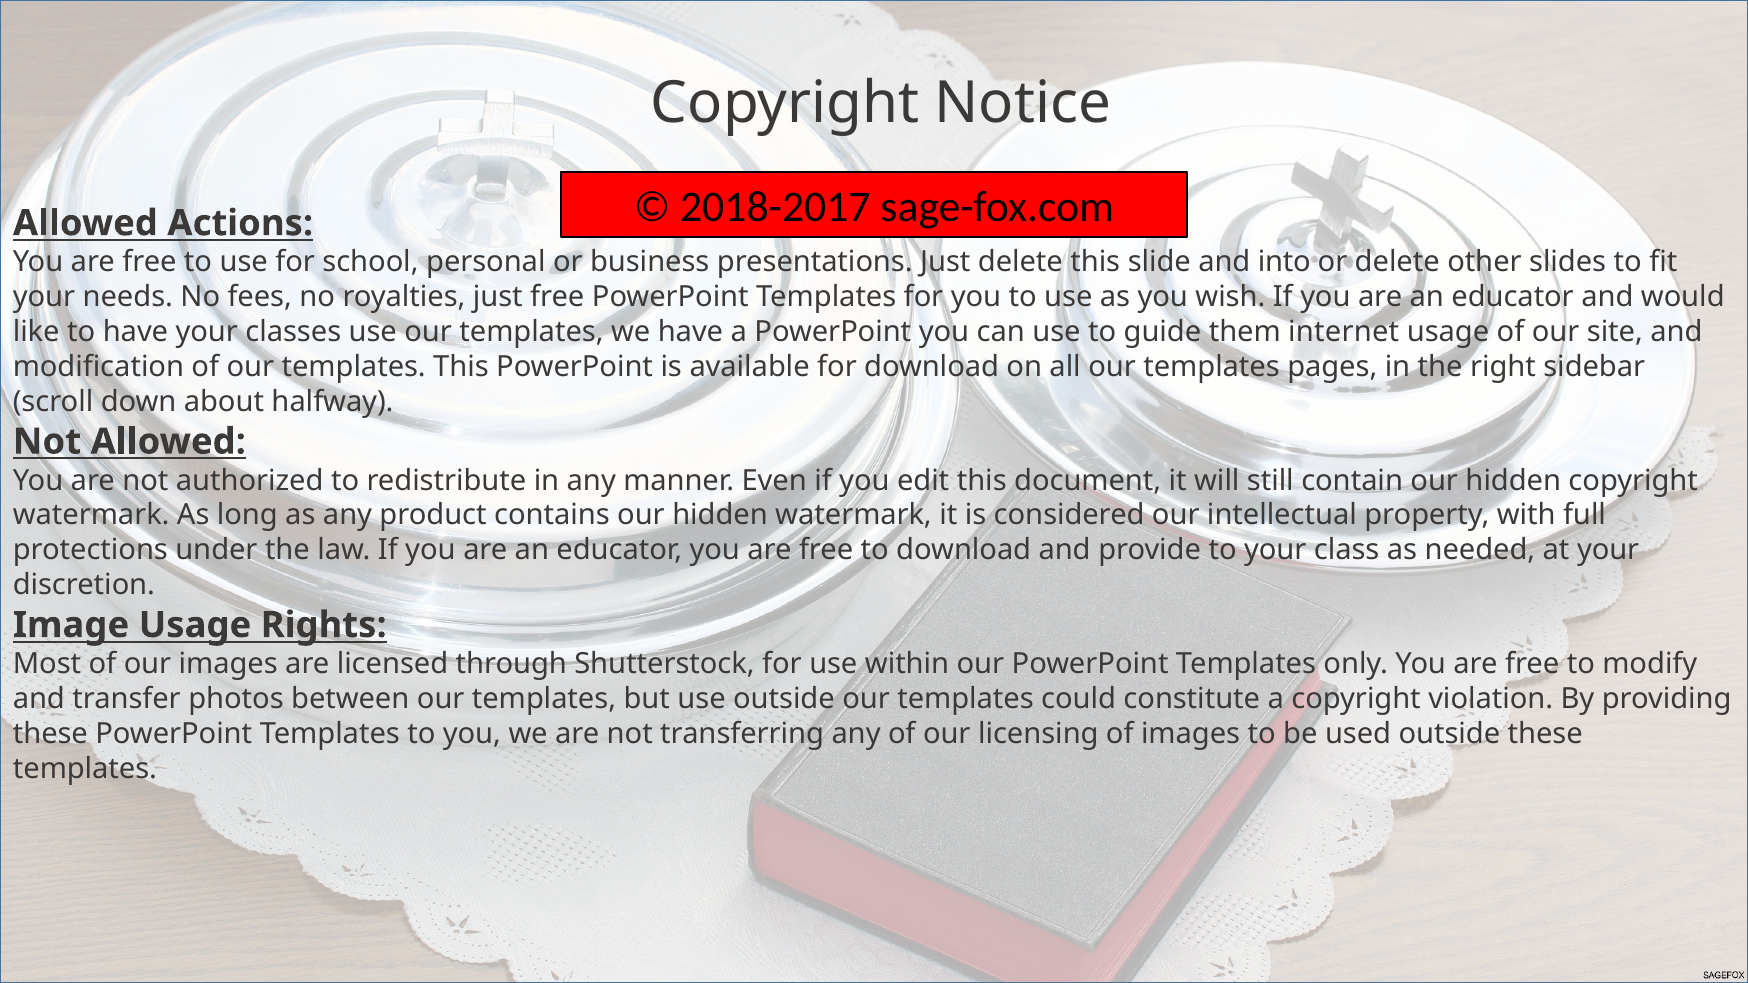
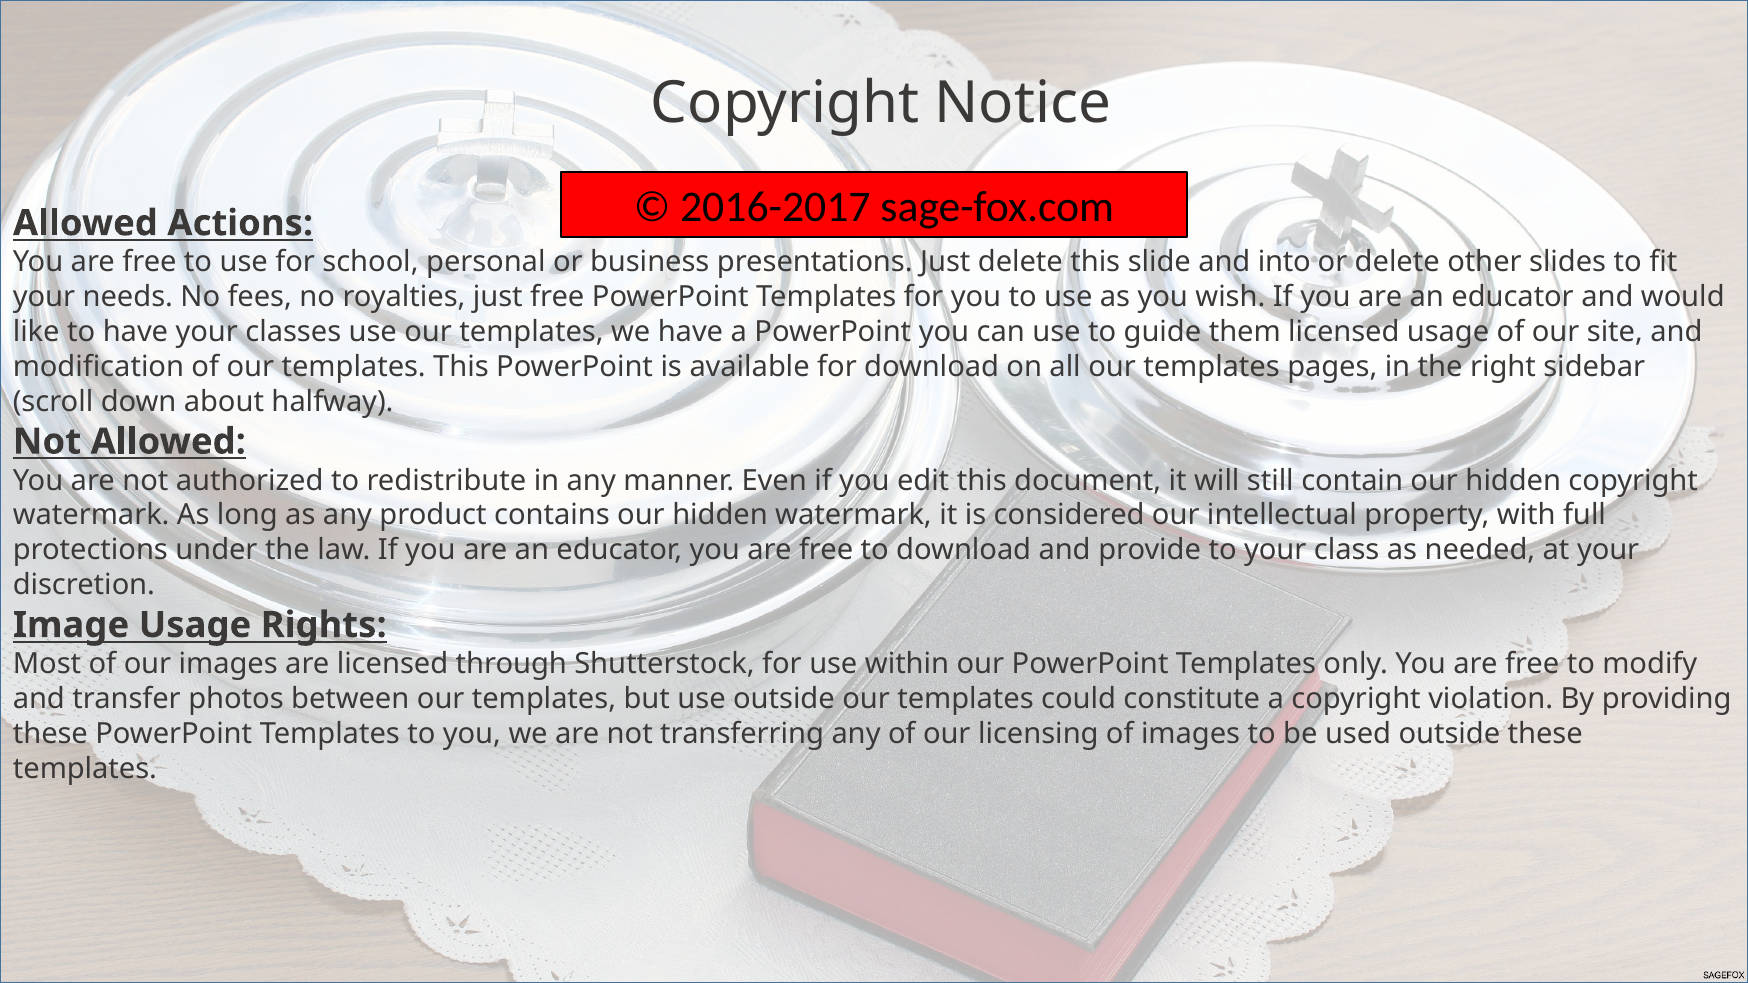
2018-2017: 2018-2017 -> 2016-2017 (775, 207)
them internet: internet -> licensed (1344, 332)
